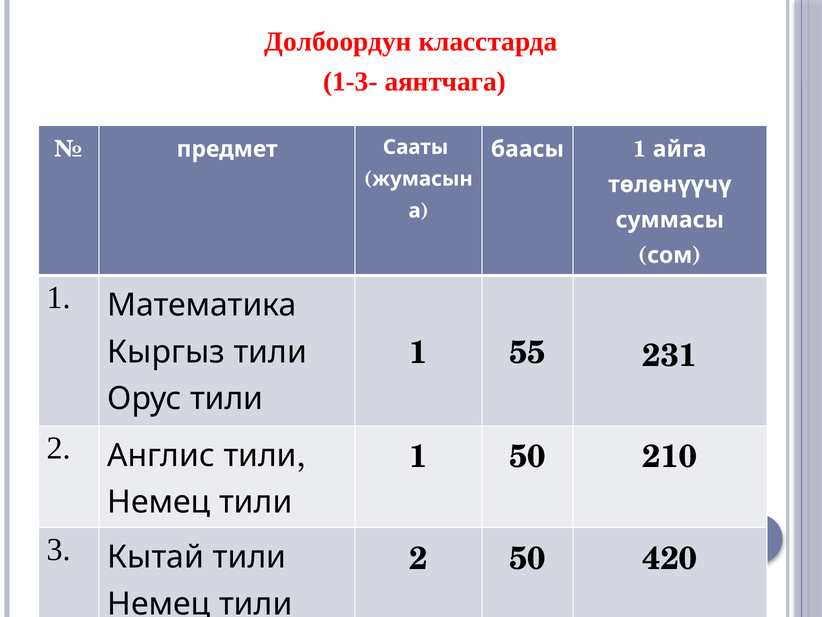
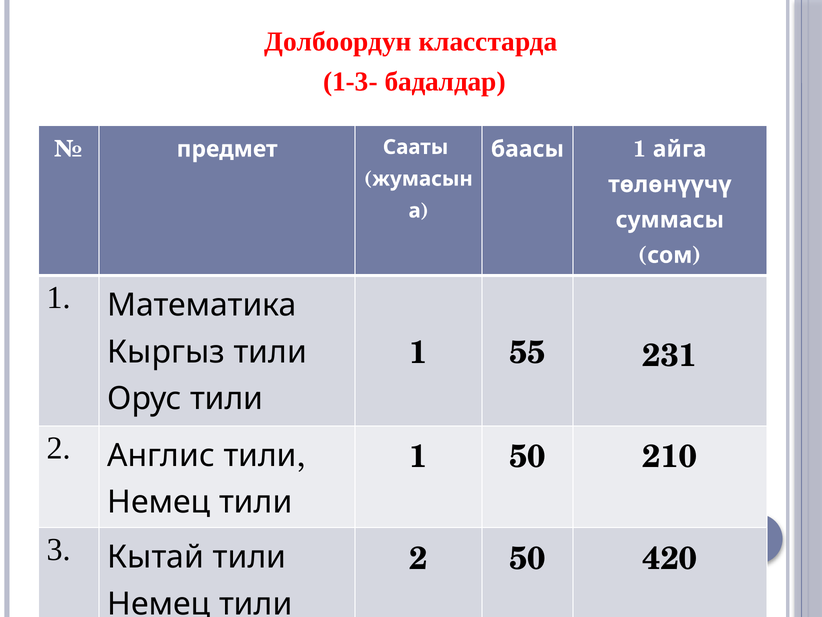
аянтчага: аянтчага -> бадалдар (445, 81)
